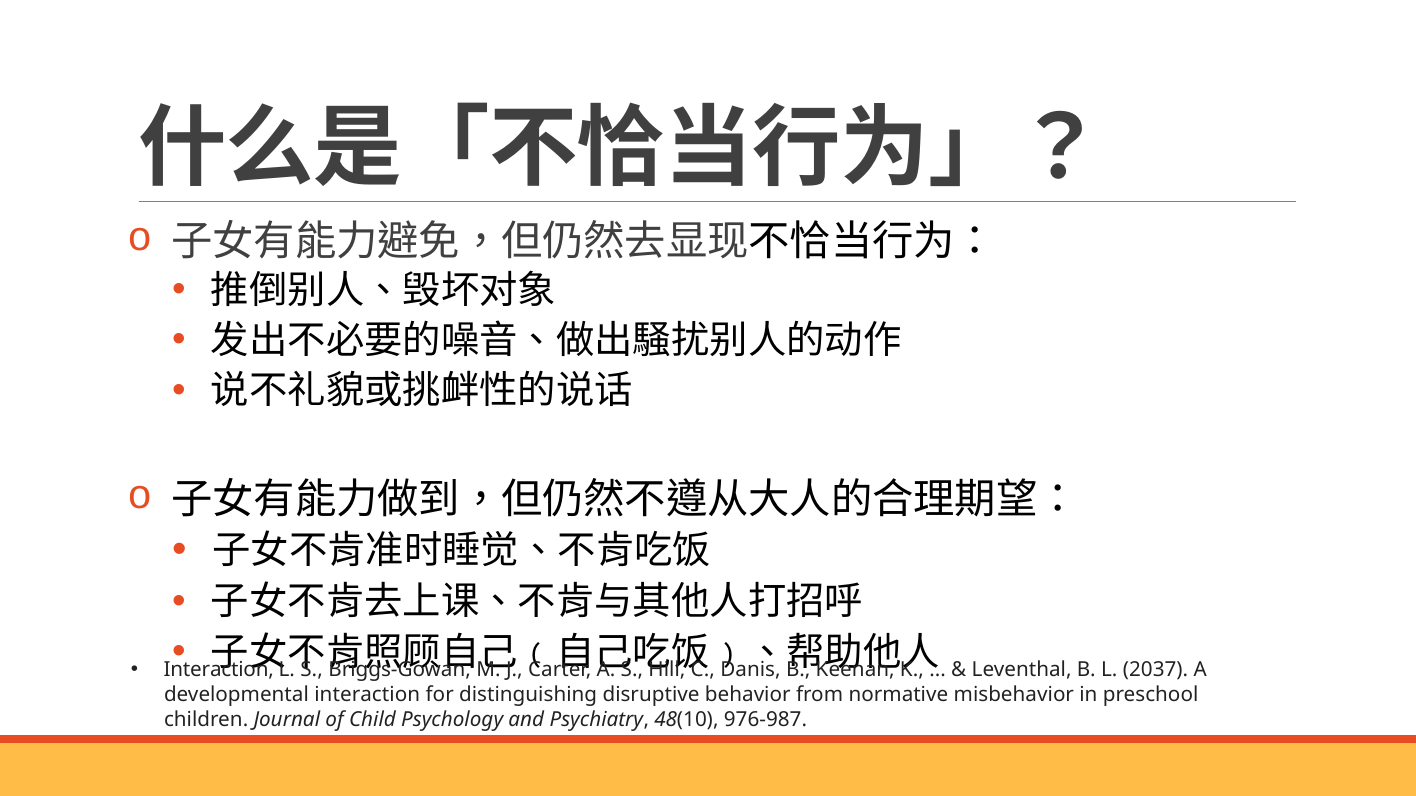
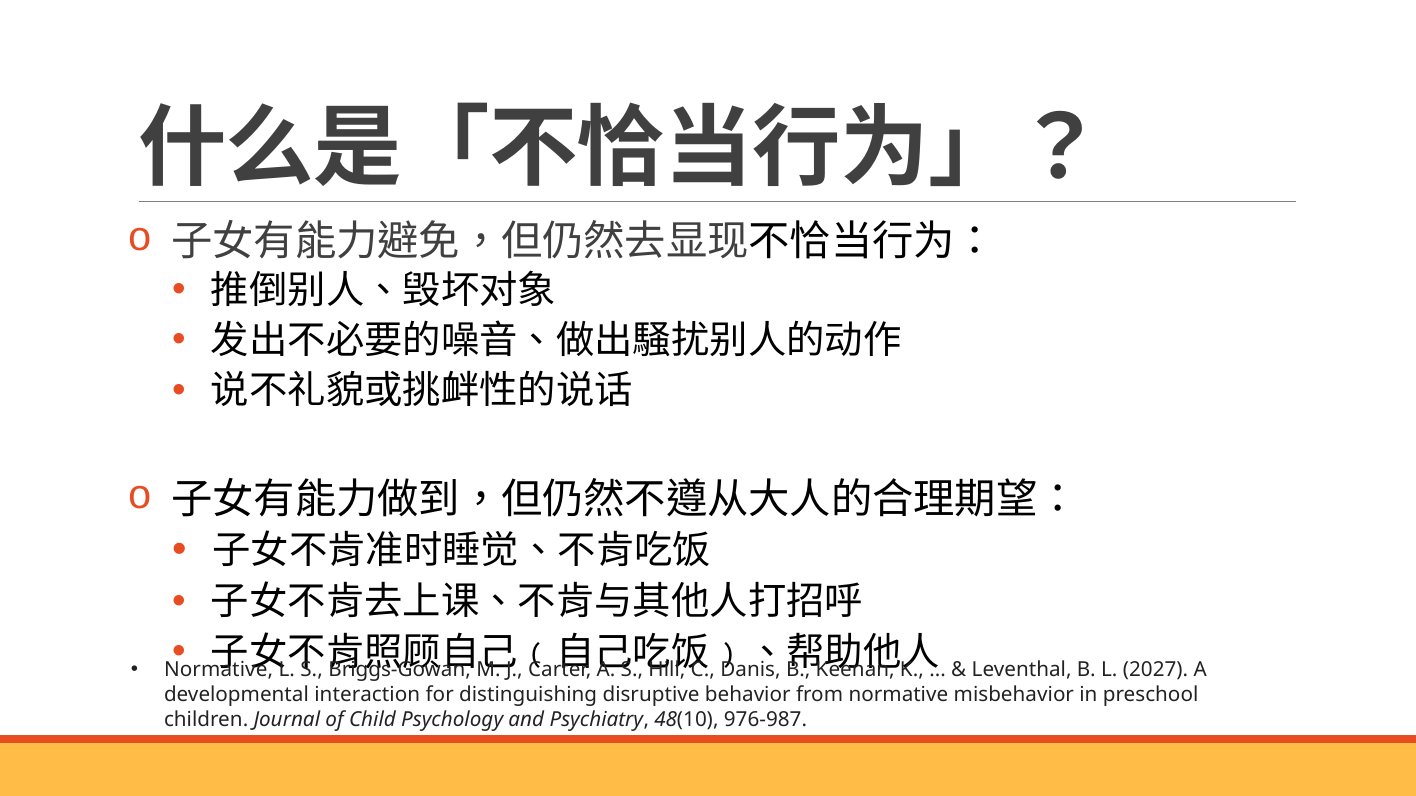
Interaction: Interaction -> Normative (219, 670)
2037: 2037 -> 2027 (1156, 670)
